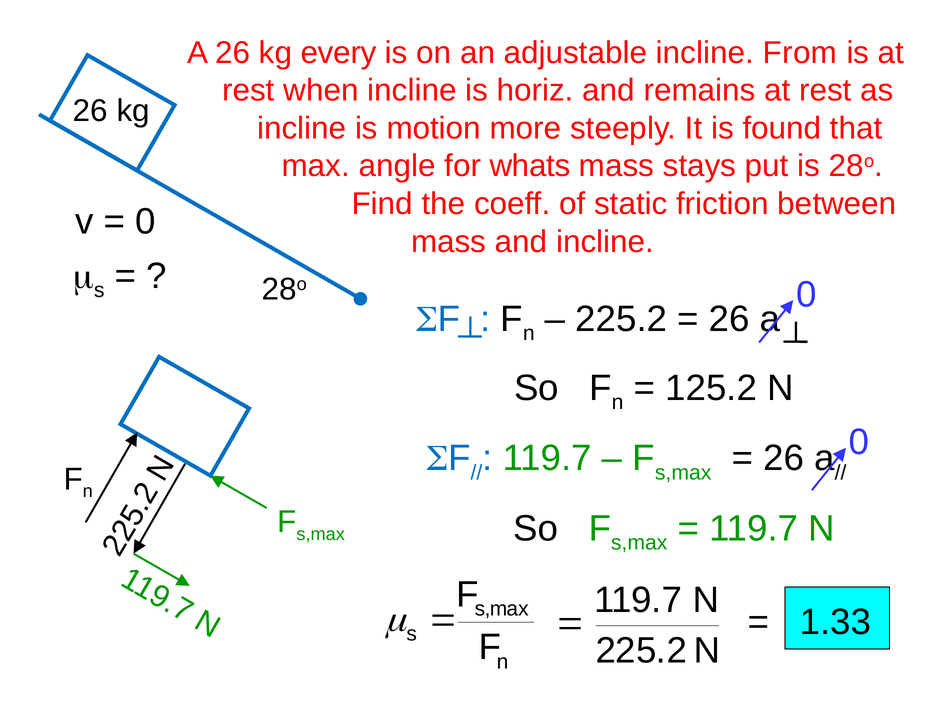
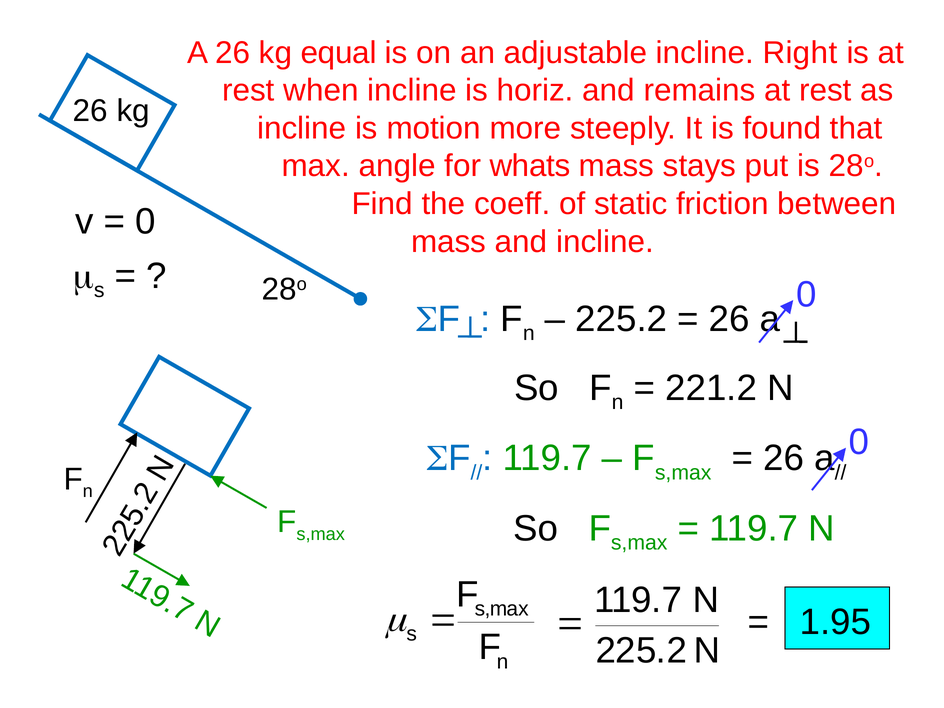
every: every -> equal (339, 53)
From: From -> Right (800, 53)
125.2: 125.2 -> 221.2 (711, 388)
1.33: 1.33 -> 1.95 (835, 622)
